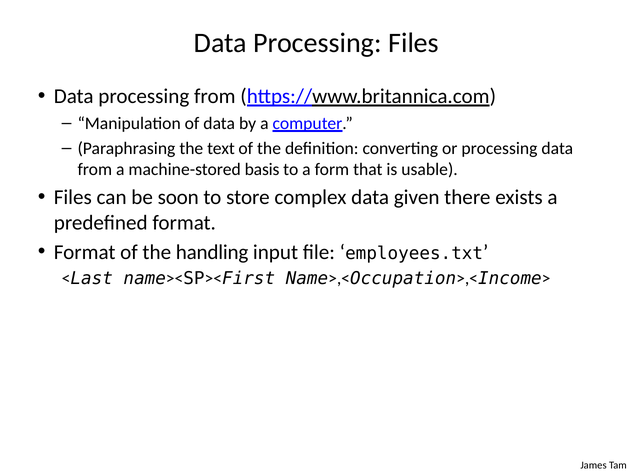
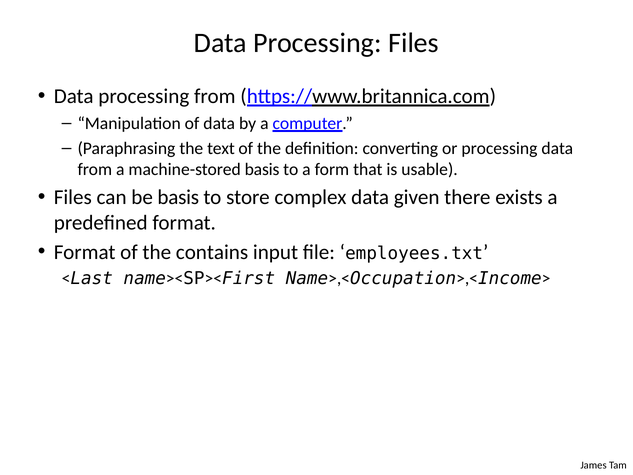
be soon: soon -> basis (178, 197)
handling: handling -> contains (212, 252)
